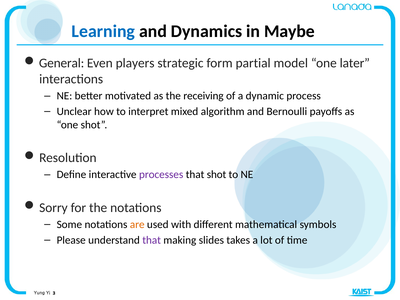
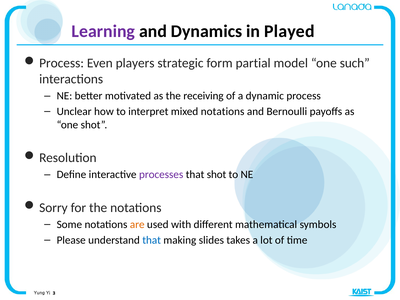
Learning colour: blue -> purple (103, 31)
Maybe: Maybe -> Played (289, 31)
General: General -> Process (62, 63)
later: later -> such (355, 63)
mixed algorithm: algorithm -> notations (223, 112)
that colour: purple -> blue (152, 240)
